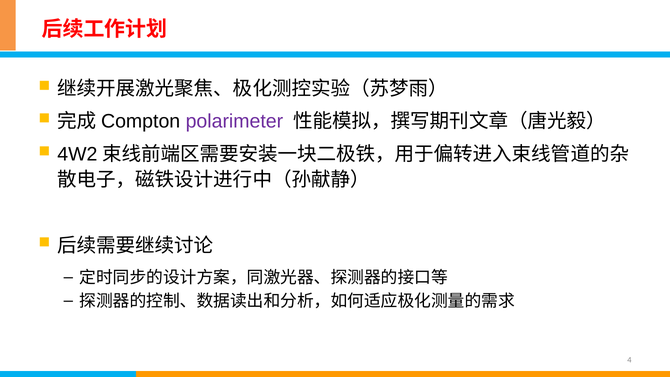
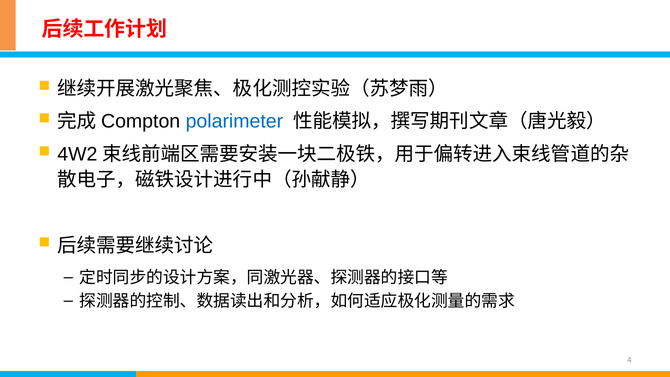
polarimeter colour: purple -> blue (234, 121)
